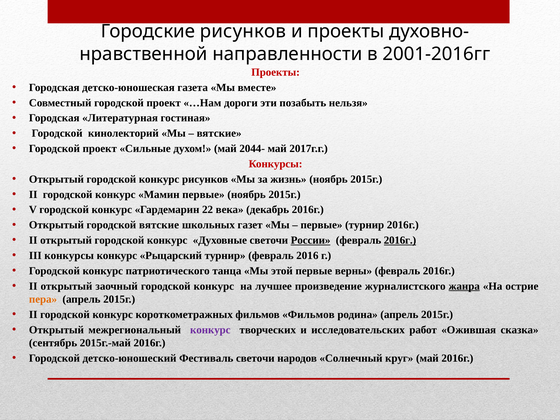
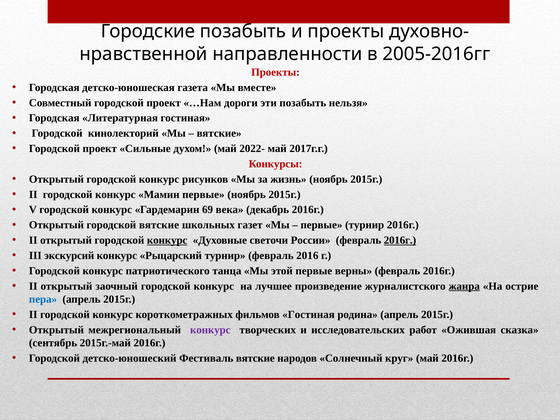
Городские рисунков: рисунков -> позабыть (243, 31)
2001-2016гг: 2001-2016гг -> 2005-2016гг (436, 54)
2044-: 2044- -> 2022- (252, 149)
22: 22 -> 69 (208, 210)
конкурс underline: none -> present (167, 240)
России underline: present -> none (311, 240)
III конкурсы: конкурсы -> экскурсий (69, 256)
пера colour: orange -> blue (43, 299)
фильмов Фильмов: Фильмов -> Гостиная (308, 314)
Фестиваль светочи: светочи -> вятские (255, 358)
